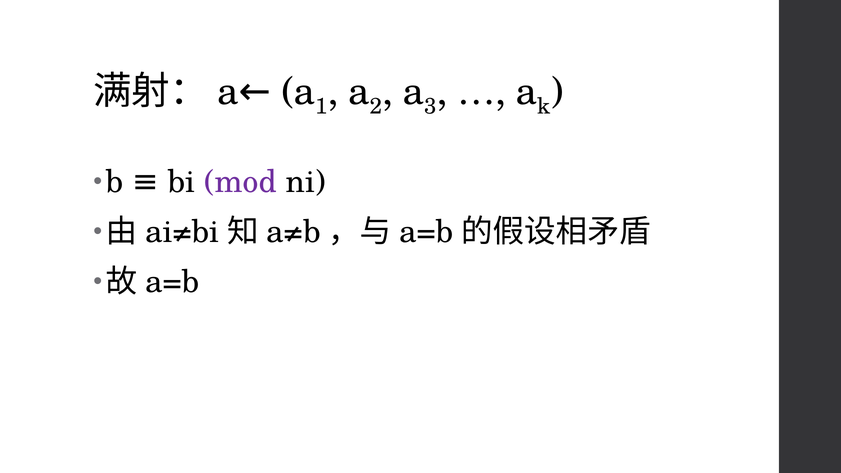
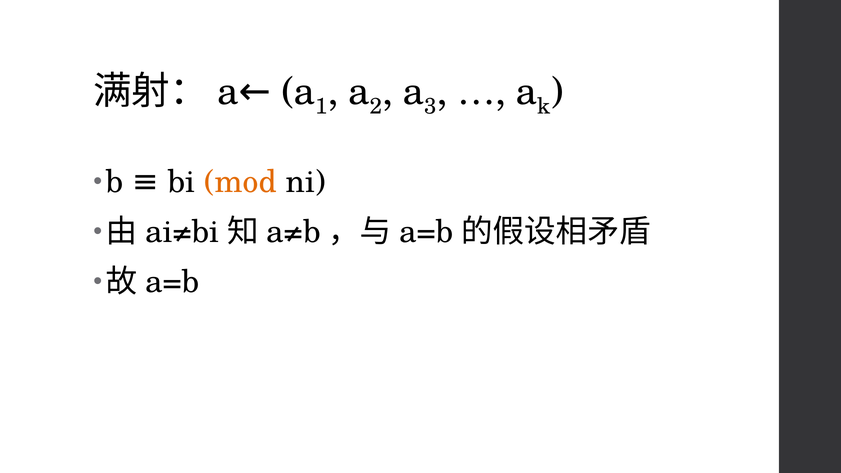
mod colour: purple -> orange (240, 182)
